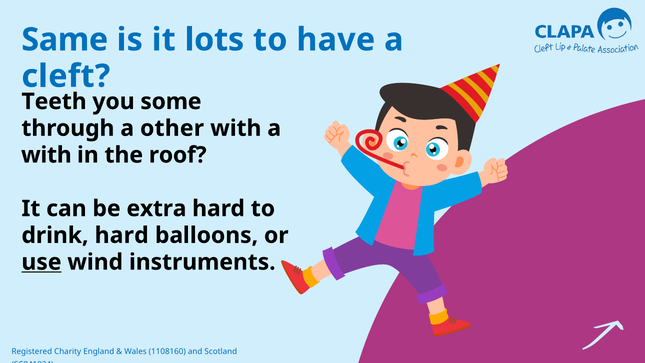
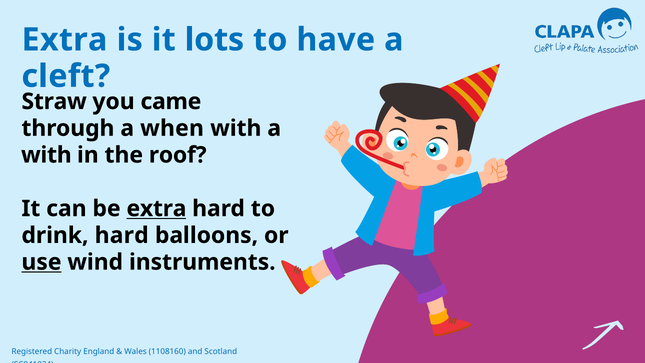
Same: Same -> Extra (64, 40)
Teeth: Teeth -> Straw (54, 101)
some: some -> came (171, 101)
other: other -> when (172, 128)
extra underline: none -> present (156, 208)
